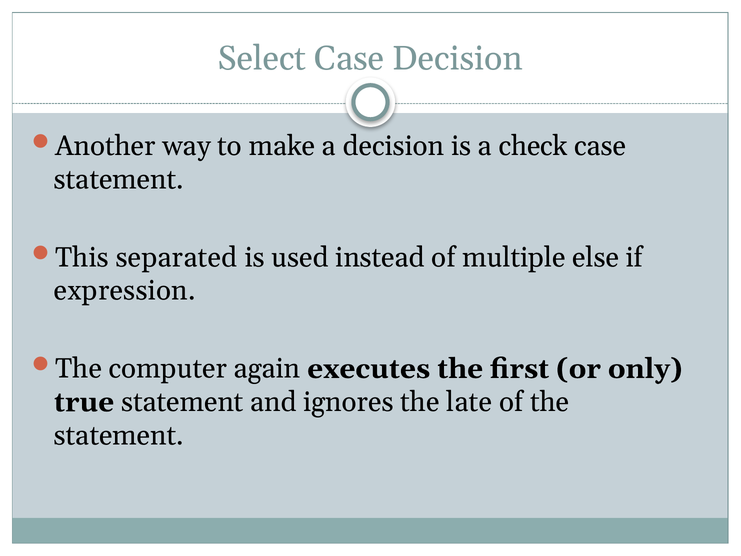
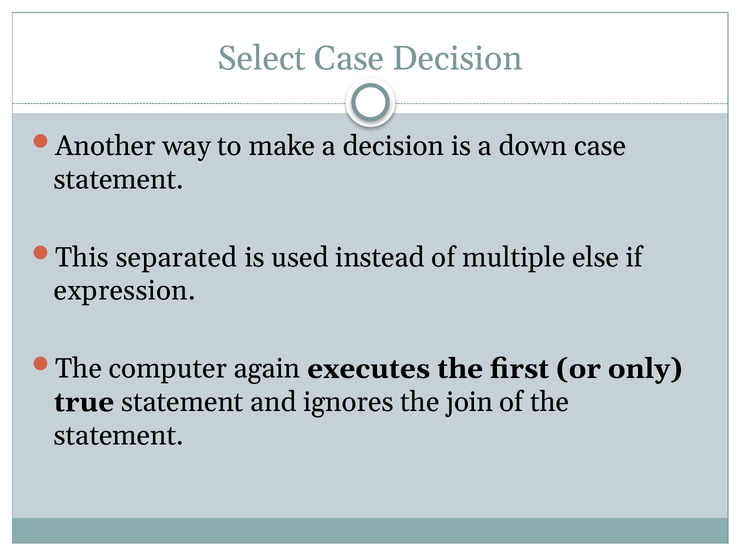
check: check -> down (533, 146)
late: late -> join (470, 402)
